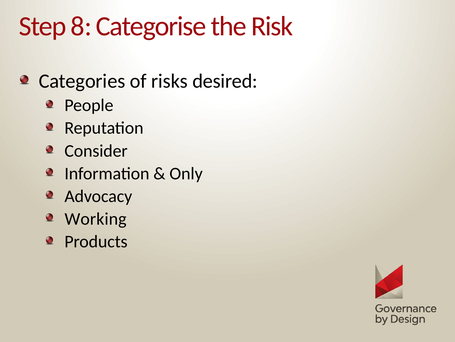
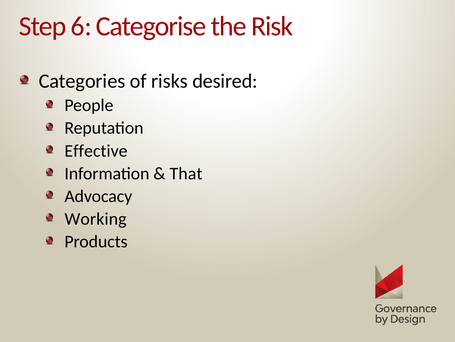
8: 8 -> 6 (81, 26)
Consider: Consider -> Effective (96, 150)
Only: Only -> That (186, 173)
